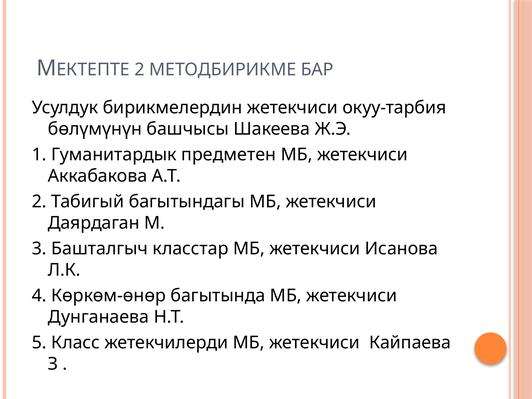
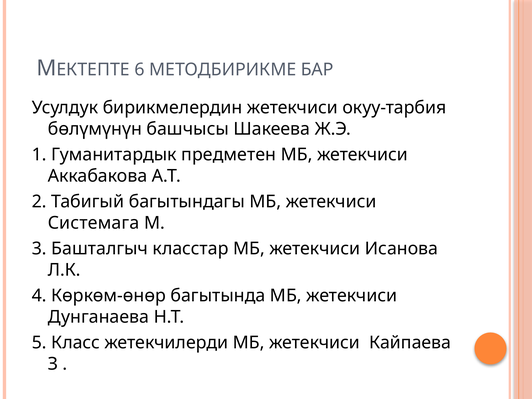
2: 2 -> 6 (139, 70)
Даярдаган: Даярдаган -> Системага (94, 223)
